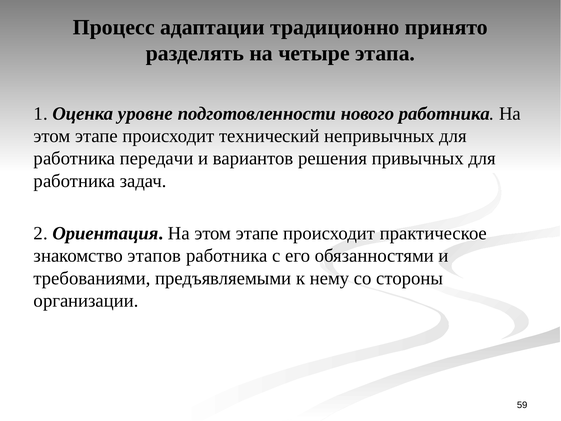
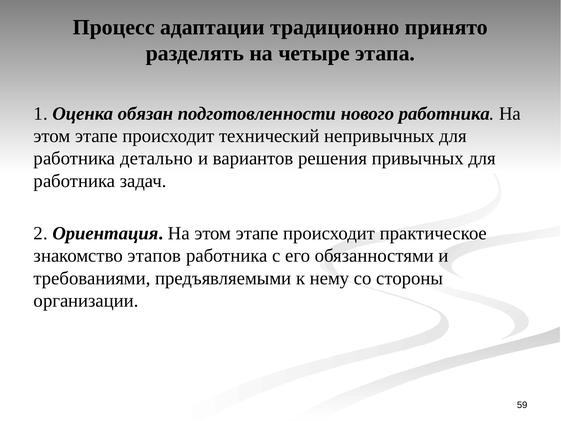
уровне: уровне -> обязан (146, 114)
передачи: передачи -> детально (157, 158)
